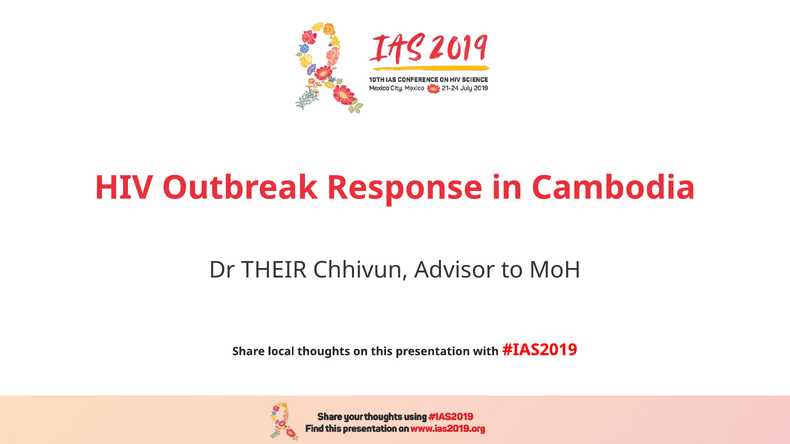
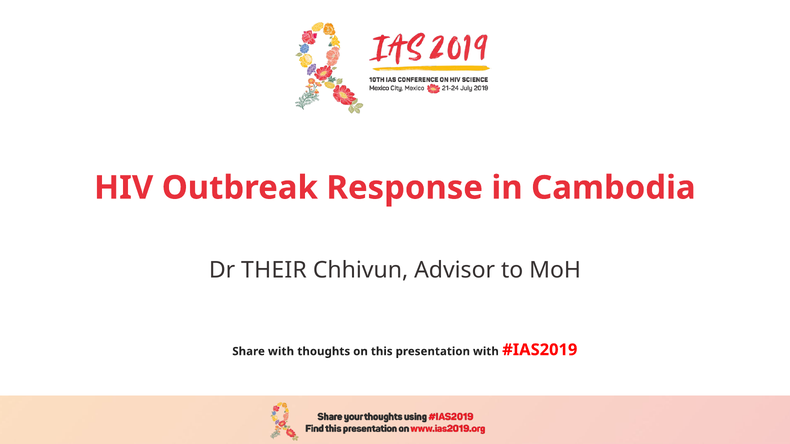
Share local: local -> with (281, 352)
